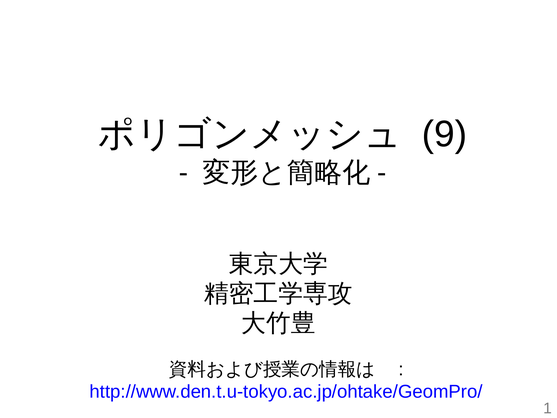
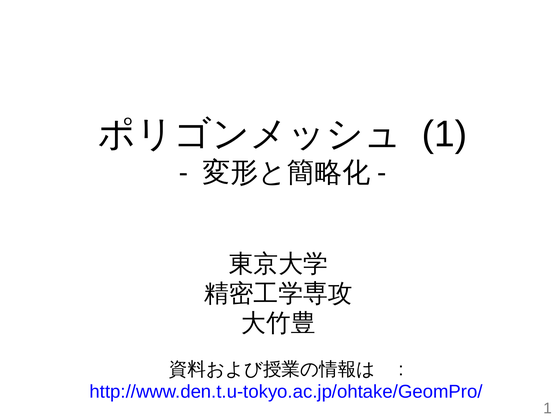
9: 9 -> 1 (445, 134)
